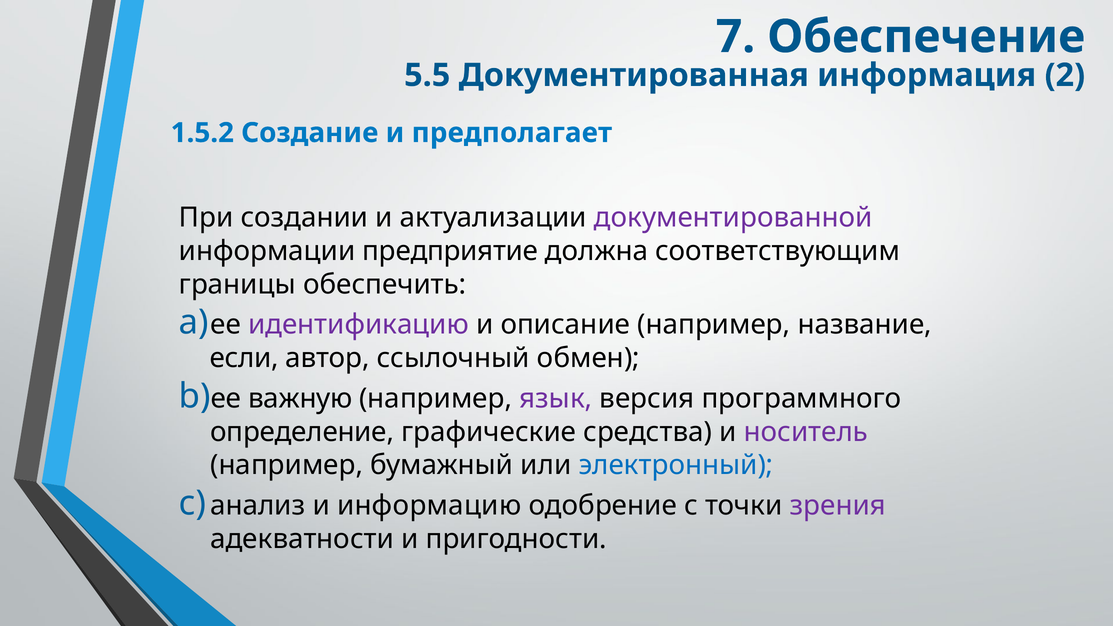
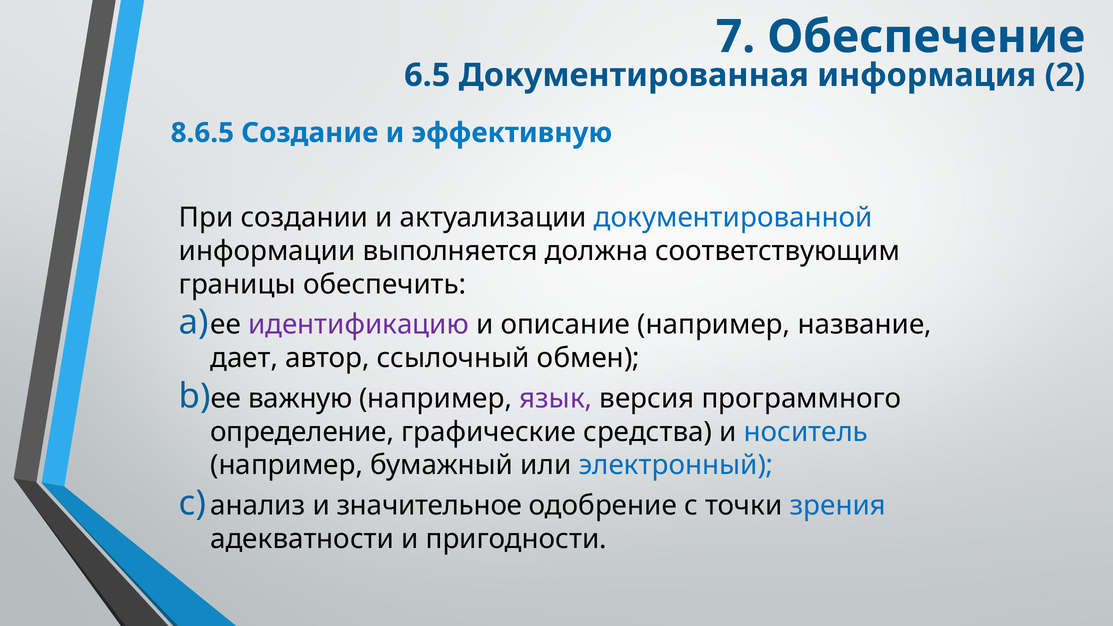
5.5: 5.5 -> 6.5 (427, 75)
1.5.2: 1.5.2 -> 8.6.5 (202, 133)
предполагает: предполагает -> эффективную (512, 133)
документированной colour: purple -> blue (733, 218)
предприятие: предприятие -> выполняется (450, 251)
если: если -> дает (244, 358)
носитель colour: purple -> blue (806, 432)
информацию: информацию -> значительное (429, 506)
зрения colour: purple -> blue (838, 506)
